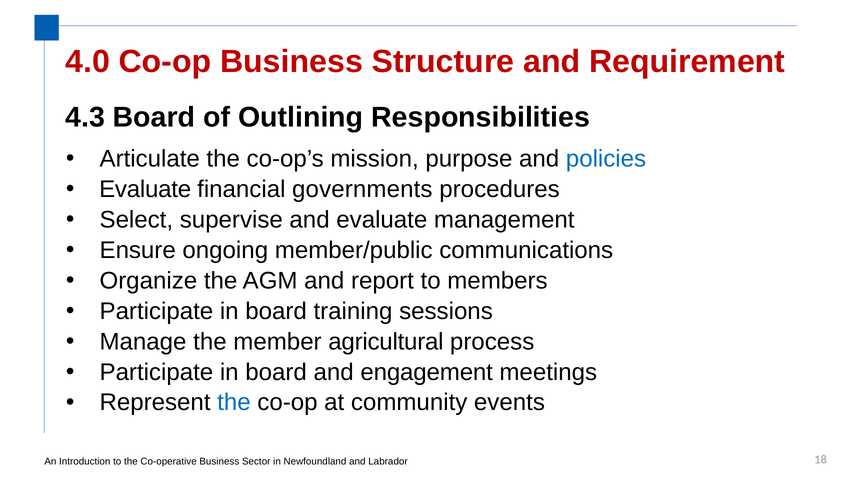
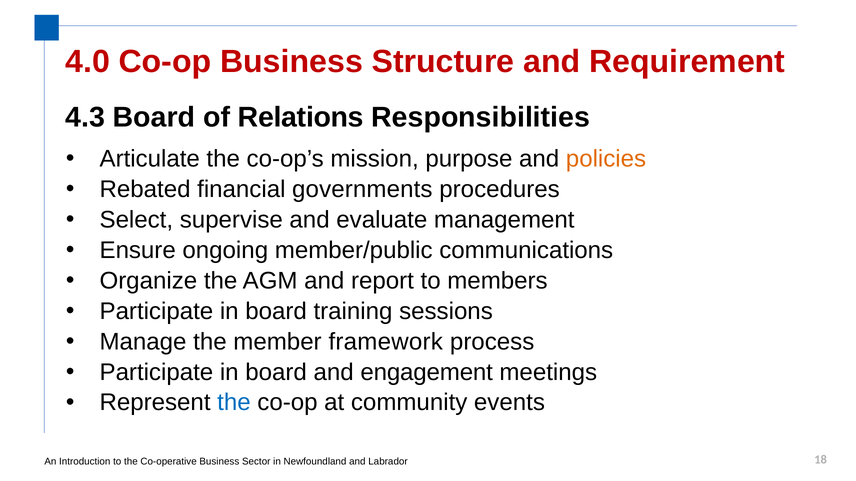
Outlining: Outlining -> Relations (301, 117)
policies colour: blue -> orange (606, 159)
Evaluate: Evaluate -> Rebated (145, 190)
agricultural: agricultural -> framework (386, 342)
